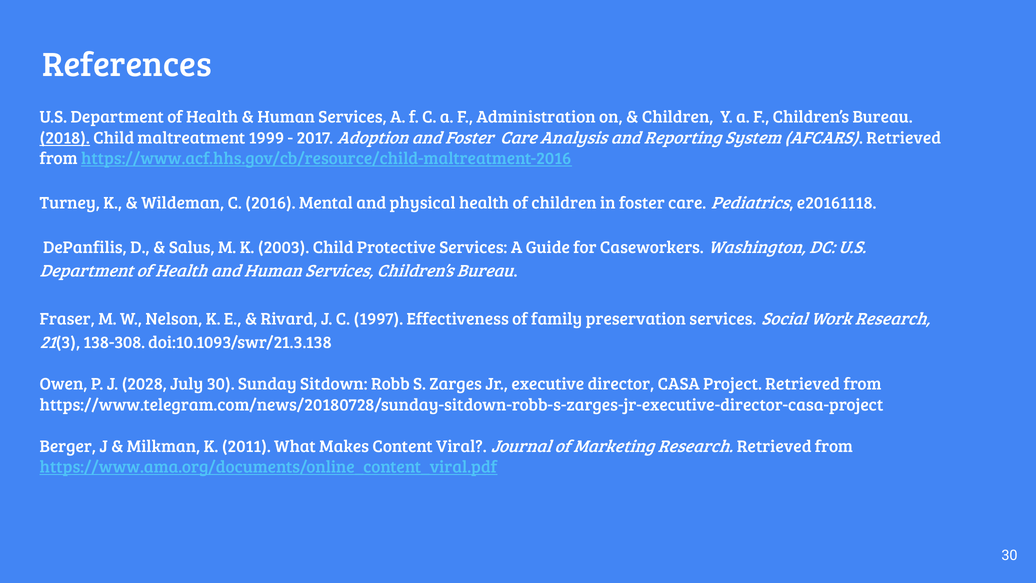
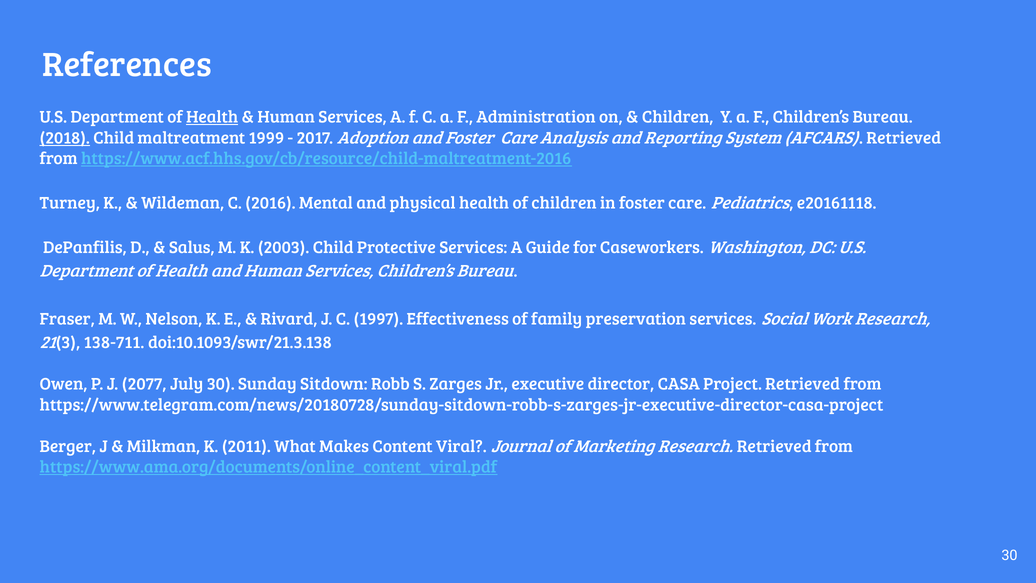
Health underline: none -> present (212, 117)
138-308: 138-308 -> 138-711 (114, 343)
2028: 2028 -> 2077 (144, 384)
